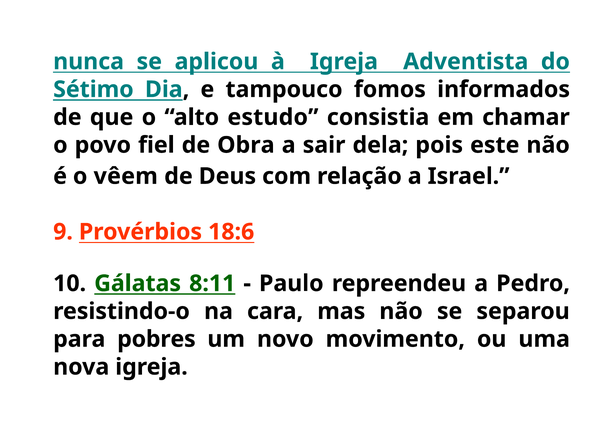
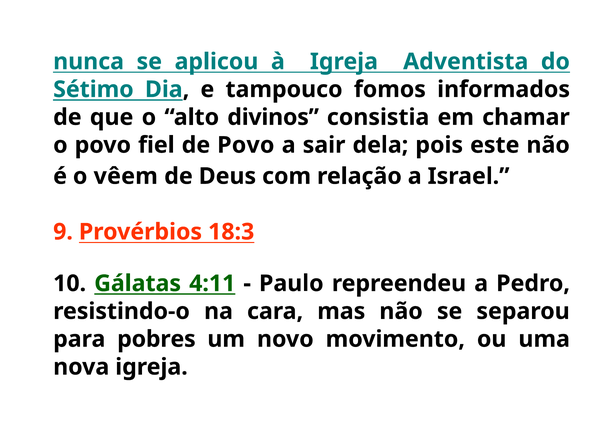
estudo: estudo -> divinos (273, 117)
de Obra: Obra -> Povo (246, 145)
18:6: 18:6 -> 18:3 (231, 232)
8:11: 8:11 -> 4:11 (212, 283)
